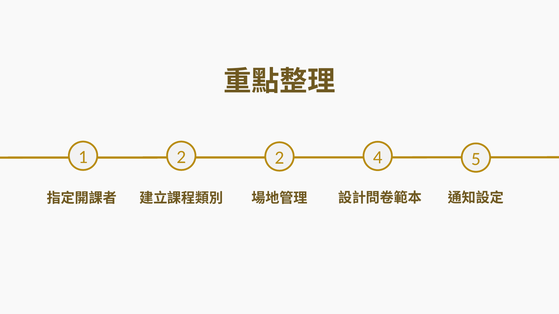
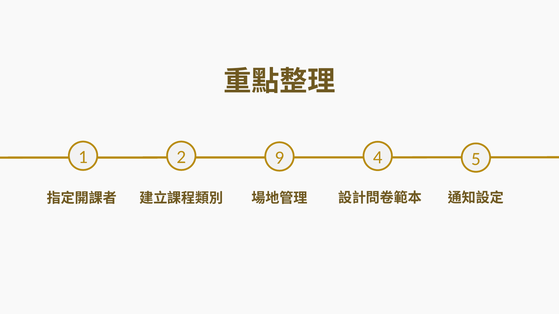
1 2: 2 -> 9 (279, 158)
